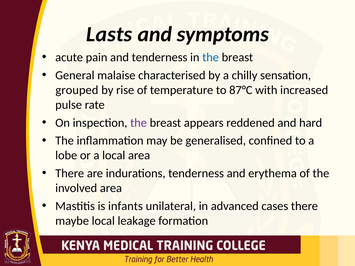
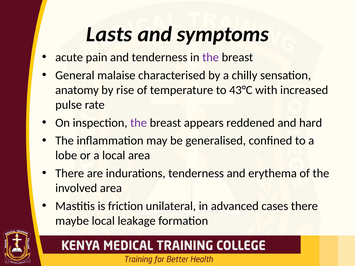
the colour: blue -> purple (211, 57)
grouped: grouped -> anatomy (77, 90)
87°C: 87°C -> 43°C (241, 90)
infants: infants -> friction (126, 206)
